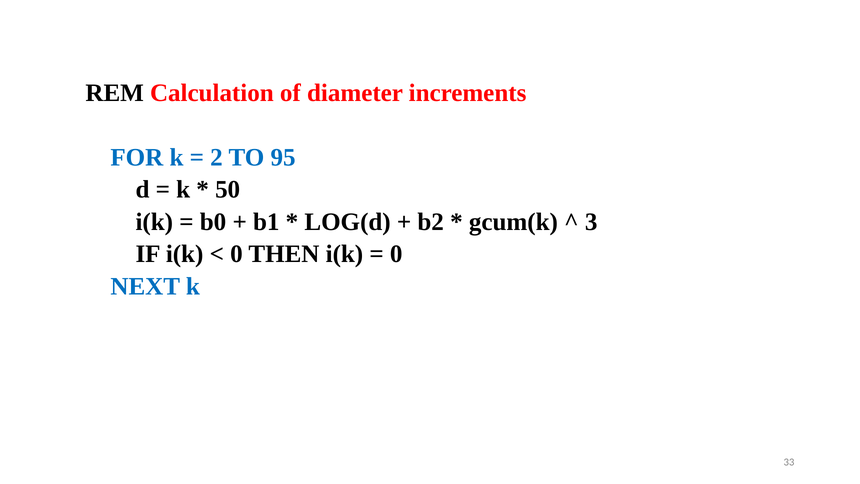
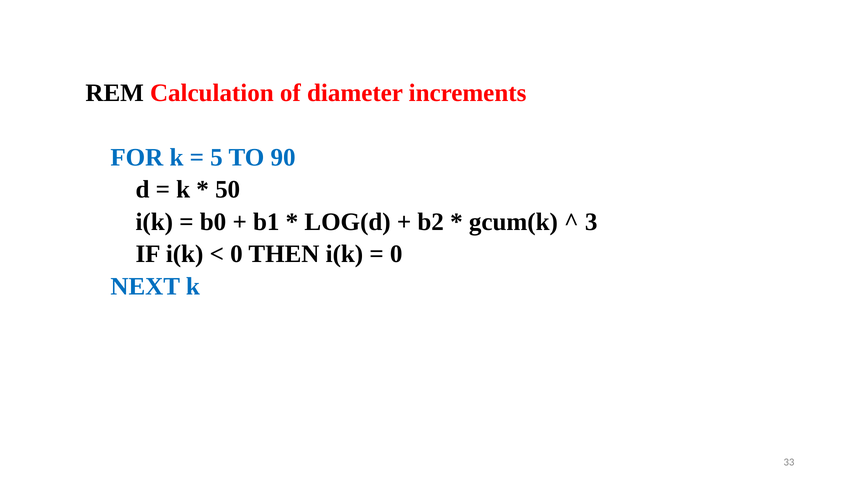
2: 2 -> 5 (216, 157)
95: 95 -> 90 (283, 157)
